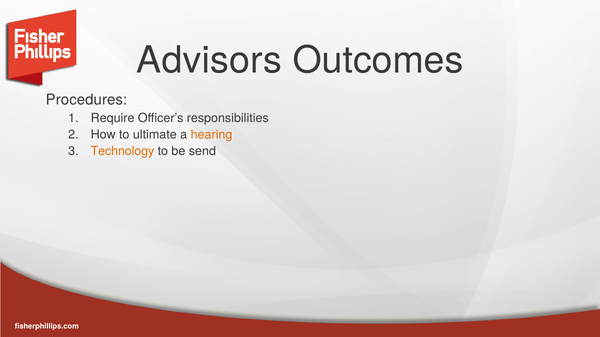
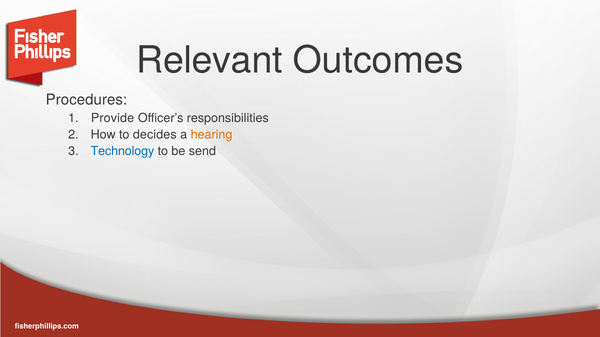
Advisors: Advisors -> Relevant (209, 60)
Require: Require -> Provide (113, 118)
ultimate: ultimate -> decides (155, 135)
Technology colour: orange -> blue (122, 151)
